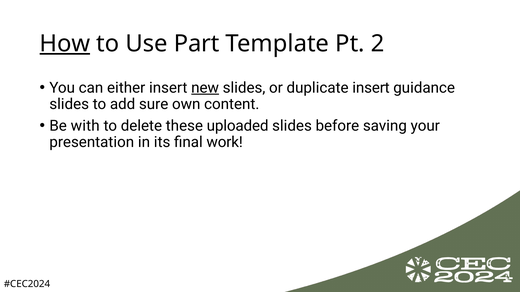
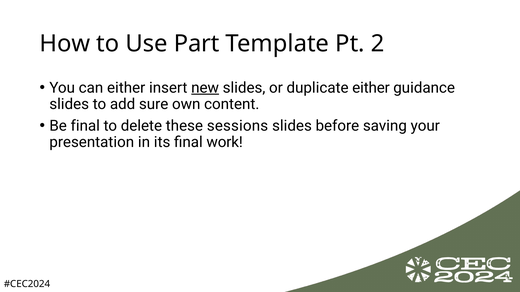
How underline: present -> none (65, 44)
duplicate insert: insert -> either (371, 88)
Be with: with -> final (85, 126)
uploaded: uploaded -> sessions (237, 126)
